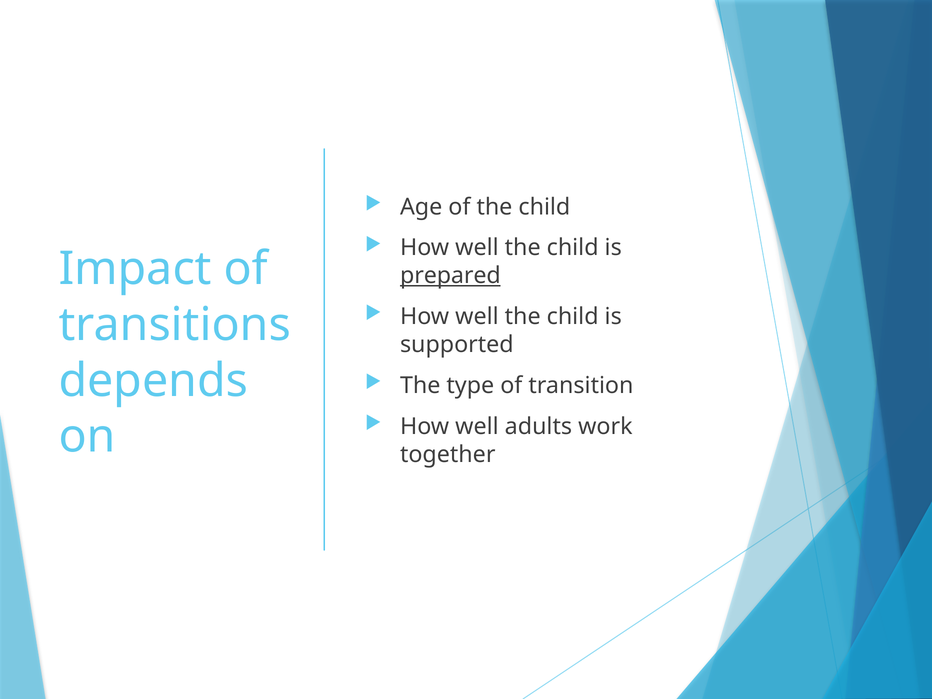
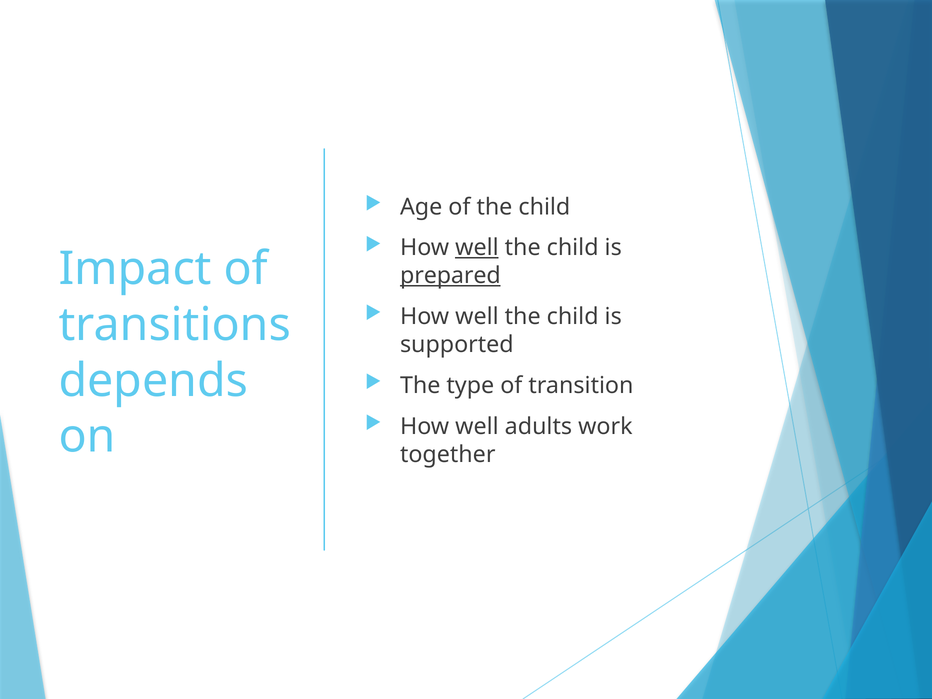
well underline: none -> present (477, 248)
